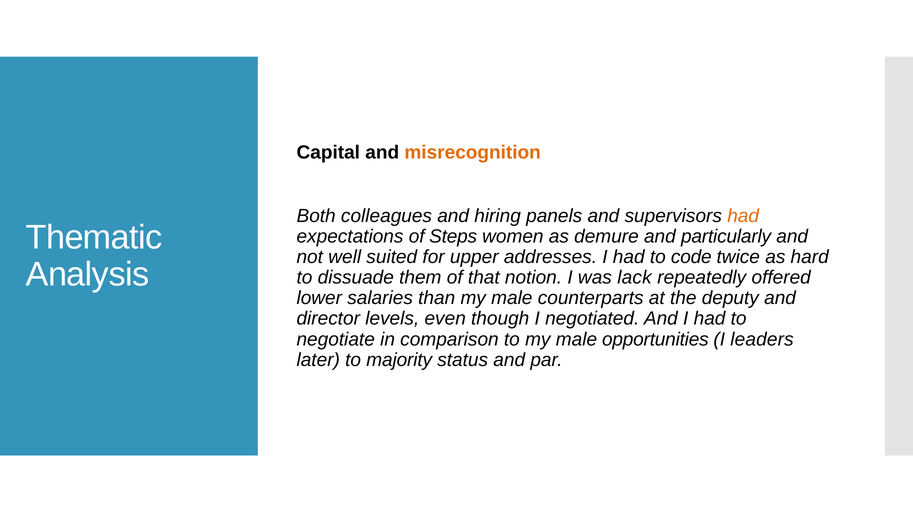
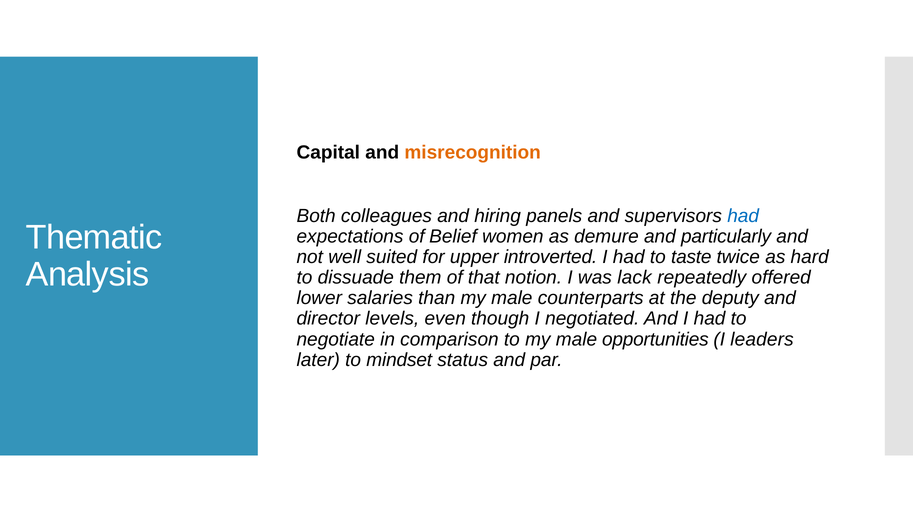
had colour: orange -> blue (743, 216)
Steps: Steps -> Belief (453, 237)
addresses: addresses -> introverted (551, 257)
code: code -> taste (691, 257)
majority: majority -> mindset (399, 360)
